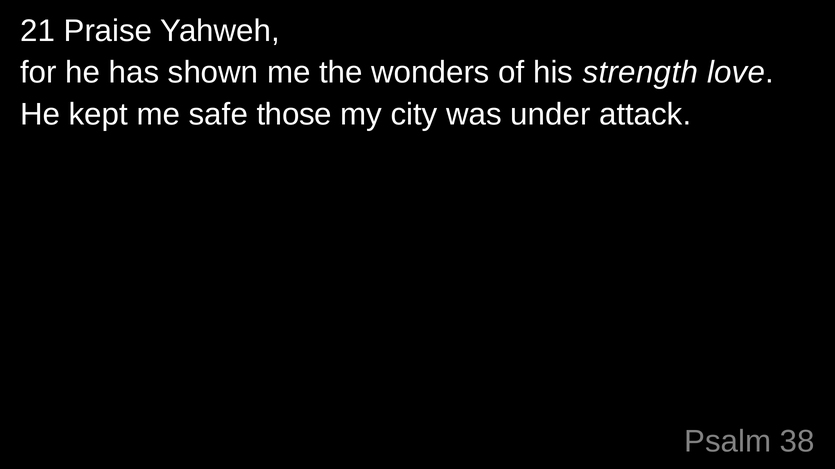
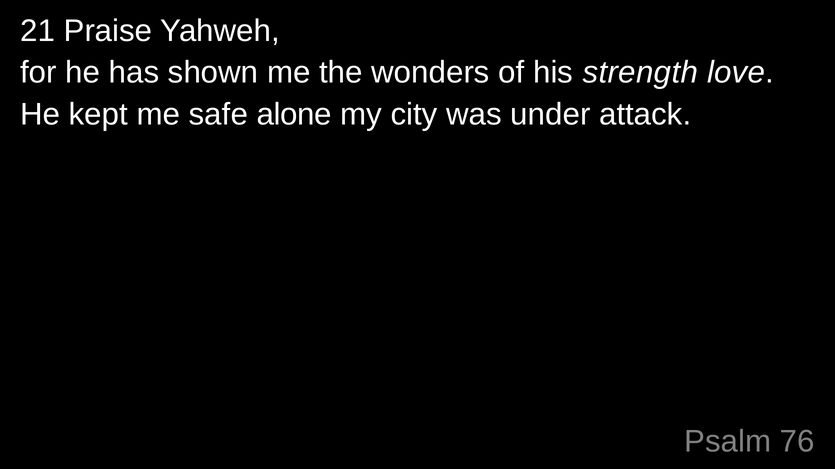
those: those -> alone (294, 115)
38: 38 -> 76 (797, 442)
